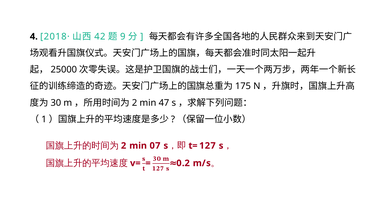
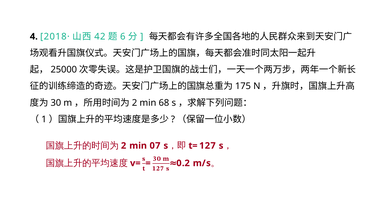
9: 9 -> 6 (123, 37)
47: 47 -> 68 (164, 103)
